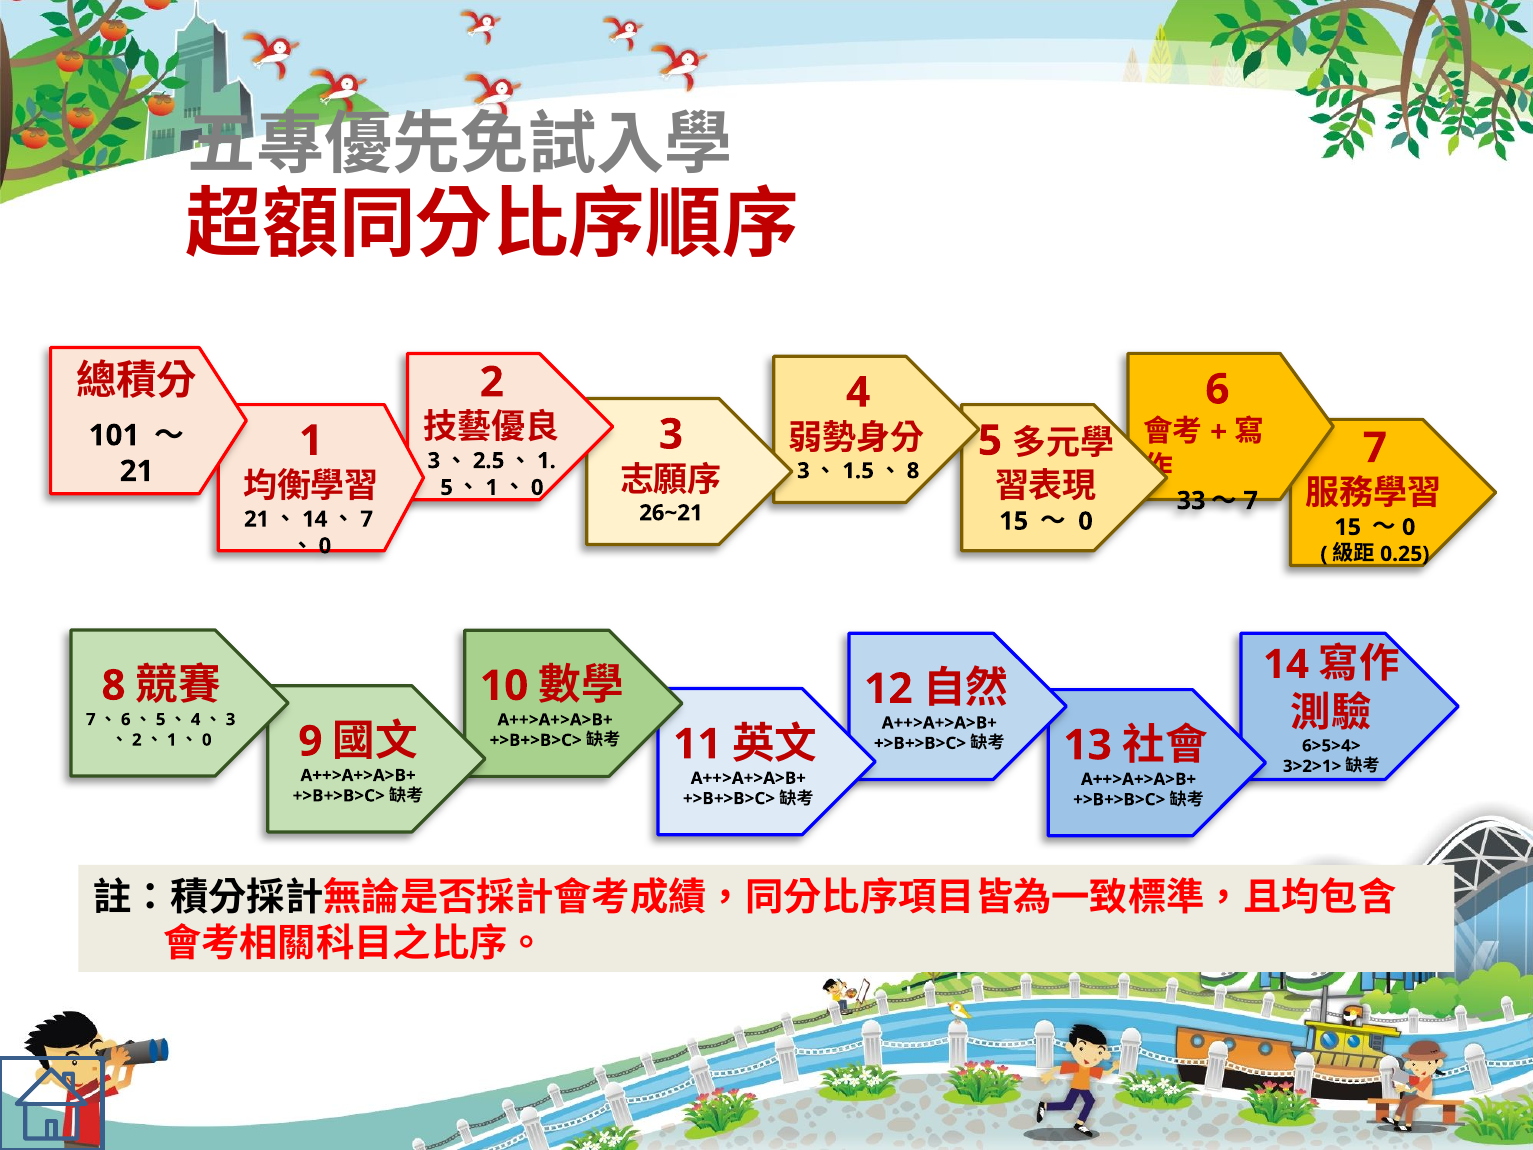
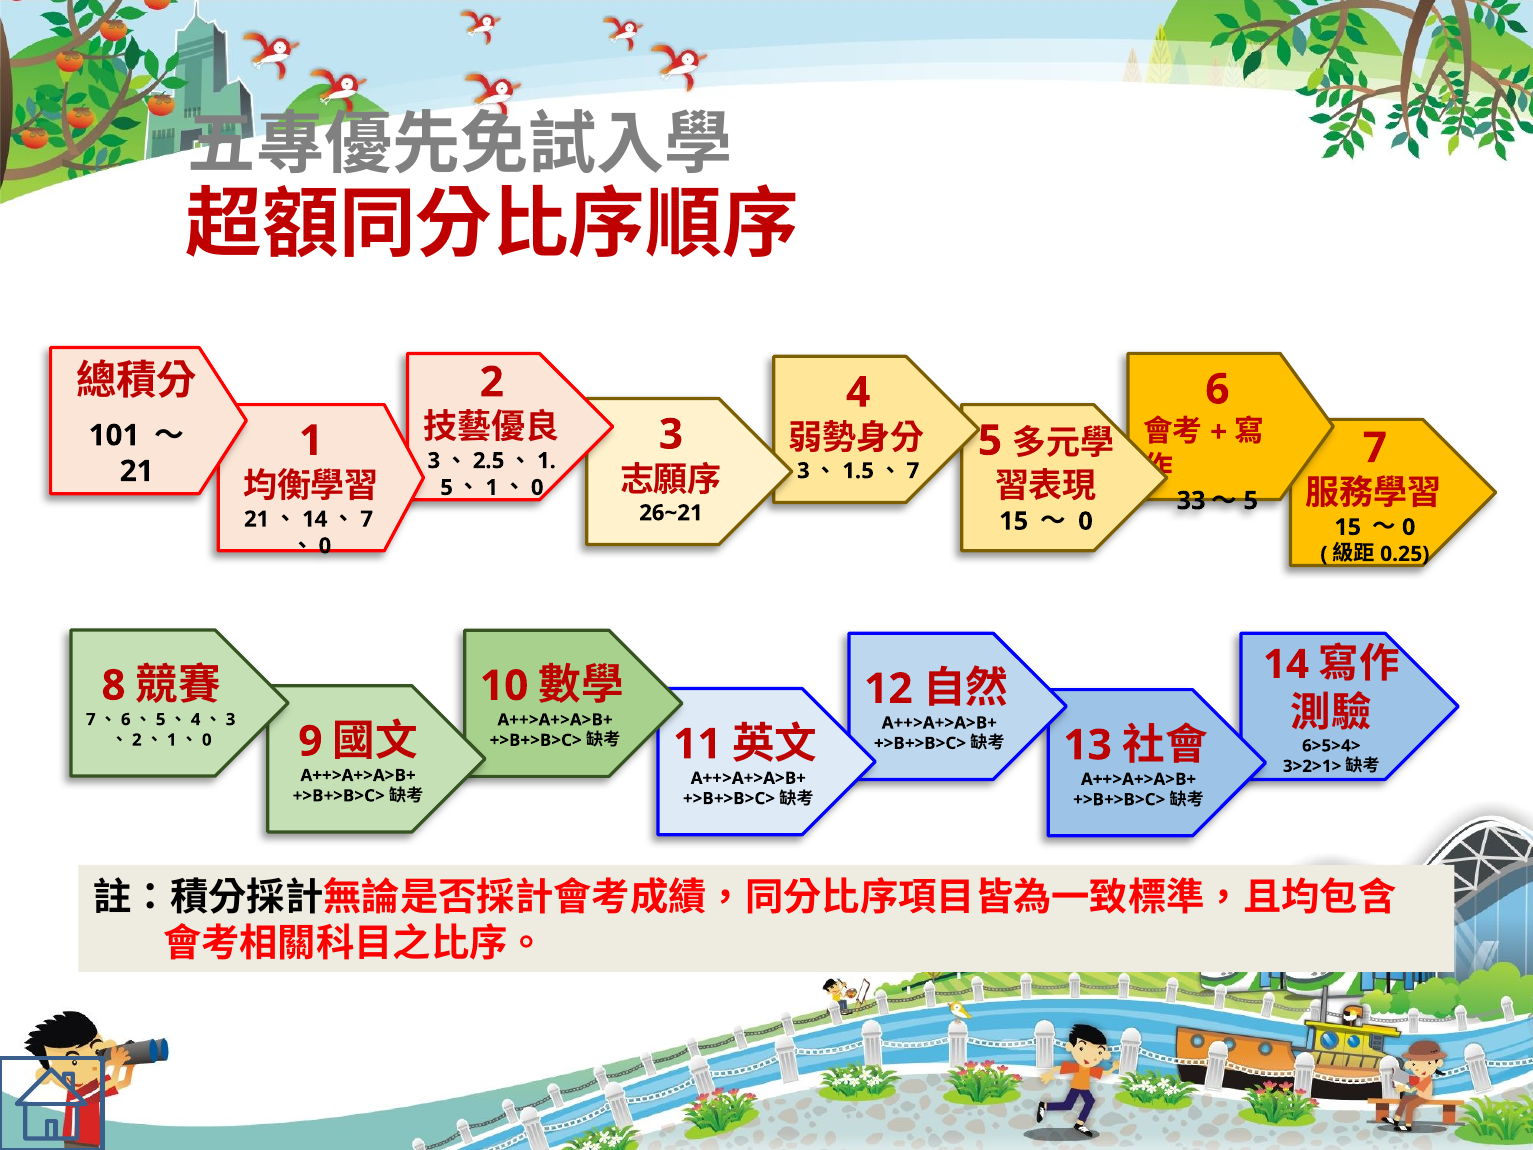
8: 8 -> 7 (913, 471)
7: 7 -> 5 (1251, 501)
